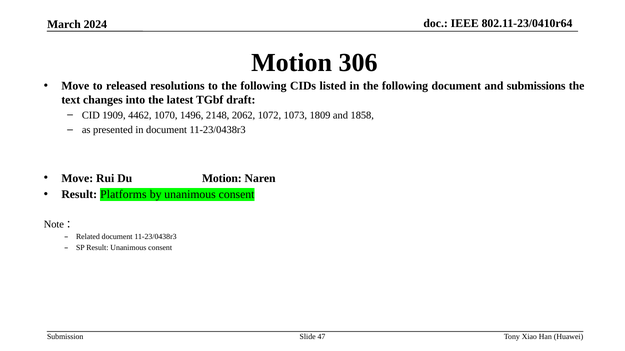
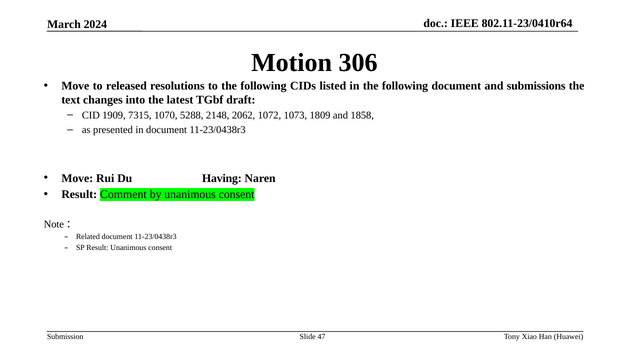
4462: 4462 -> 7315 (140, 115)
1496: 1496 -> 5288 (192, 115)
Du Motion: Motion -> Having (222, 178)
Platforms: Platforms -> Comment (123, 195)
